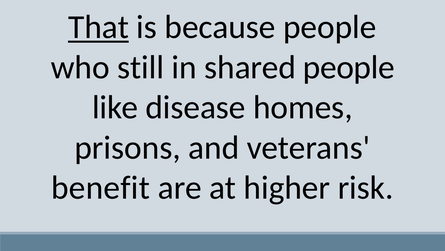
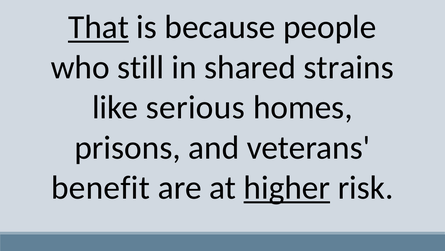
shared people: people -> strains (349, 67)
disease: disease -> serious (195, 107)
higher underline: none -> present (287, 187)
